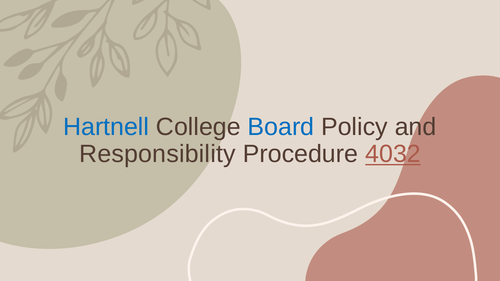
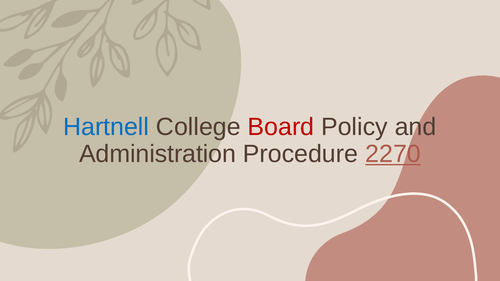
Board colour: blue -> red (281, 127)
Responsibility: Responsibility -> Administration (158, 154)
4032: 4032 -> 2270 (393, 154)
